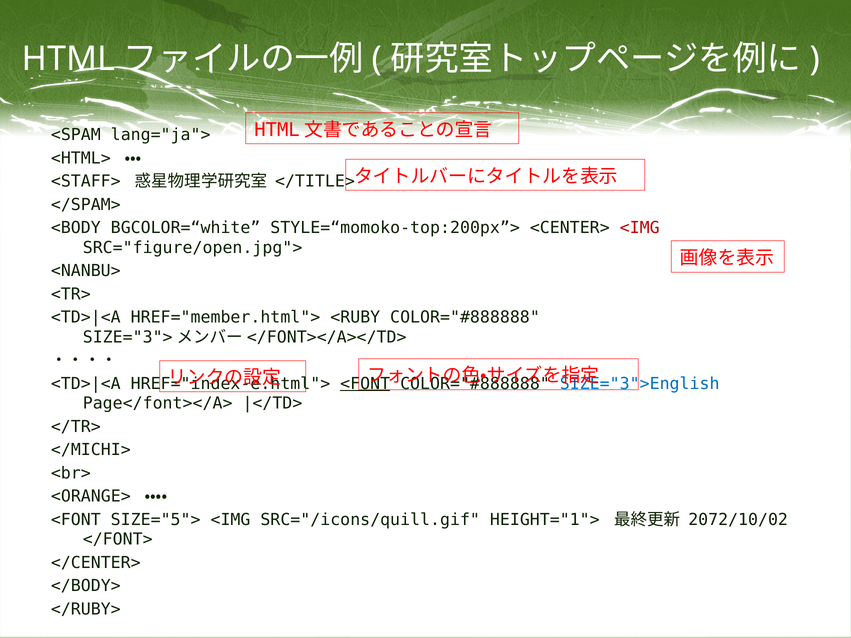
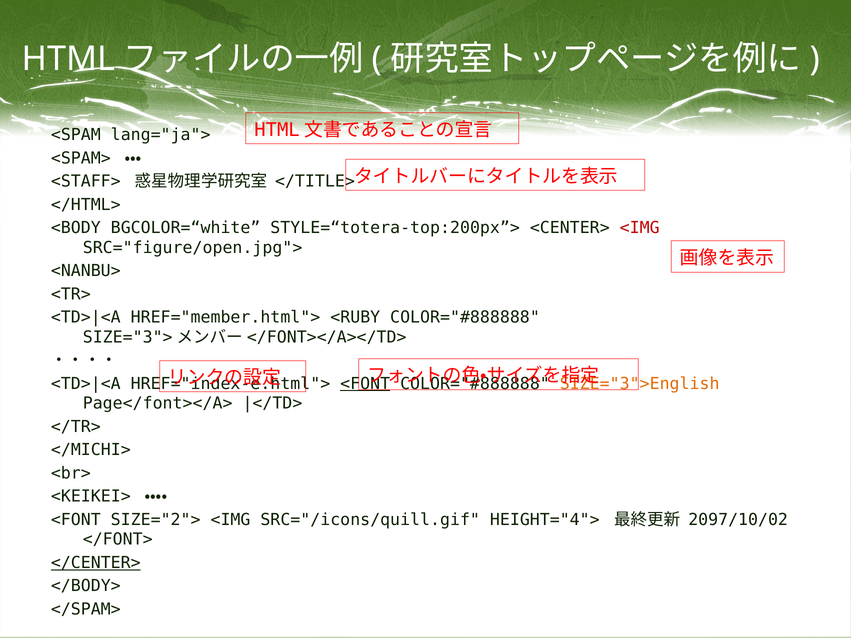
<HTML>: <HTML> -> <SPAM> (81, 158)
</SPAM>: </SPAM> -> </HTML> (86, 205)
STYLE=“momoko-top:200px”>: STYLE=“momoko-top:200px”> -> STYLE=“totera-top:200px”> (395, 228)
SIZE="3">English colour: blue -> orange (640, 384)
<ORANGE>: <ORANGE> -> <KEIKEI> (91, 497)
SIZE="5">: SIZE="5"> -> SIZE="2"> (156, 520)
HEIGHT="1">: HEIGHT="1"> -> HEIGHT="4"> (545, 520)
2072/10/02: 2072/10/02 -> 2097/10/02 (738, 520)
</CENTER> underline: none -> present (96, 563)
</RUBY>: </RUBY> -> </SPAM> (86, 609)
